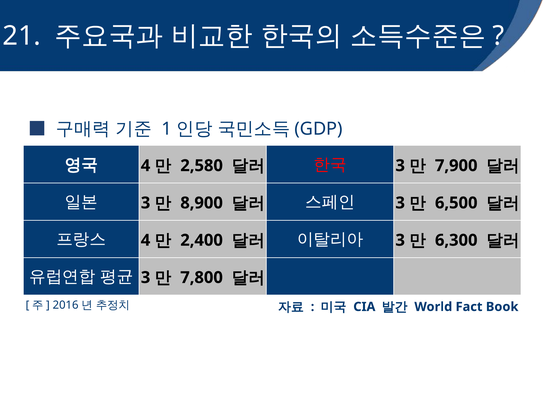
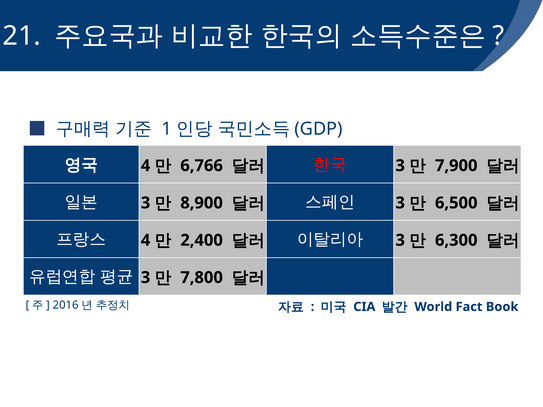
2,580: 2,580 -> 6,766 (202, 166)
